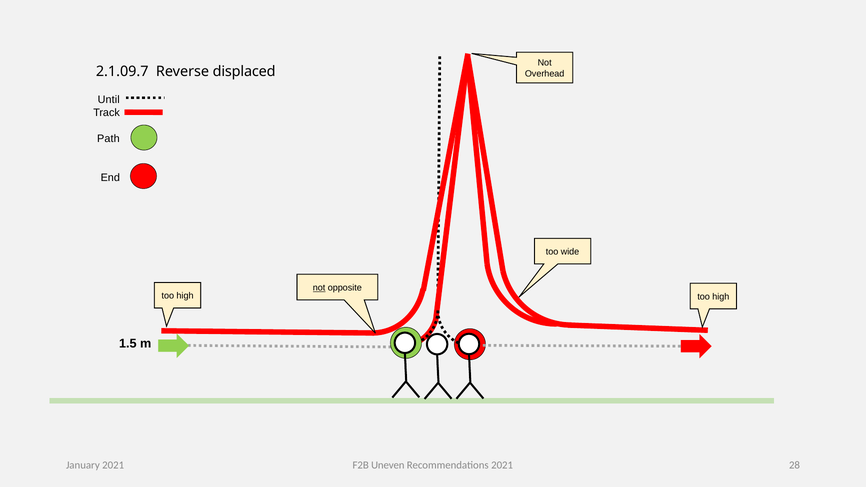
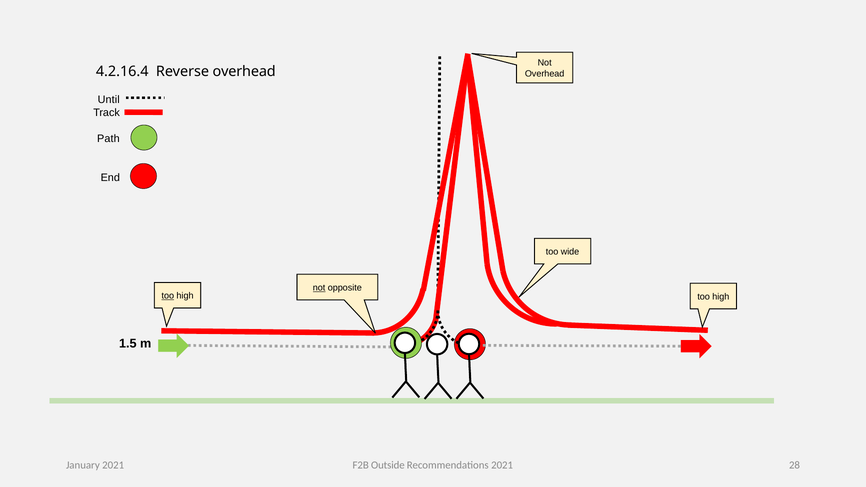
2.1.09.7: 2.1.09.7 -> 4.2.16.4 (122, 72)
Reverse displaced: displaced -> overhead (244, 72)
too underline: none -> present (168, 296)
Uneven: Uneven -> Outside (388, 465)
